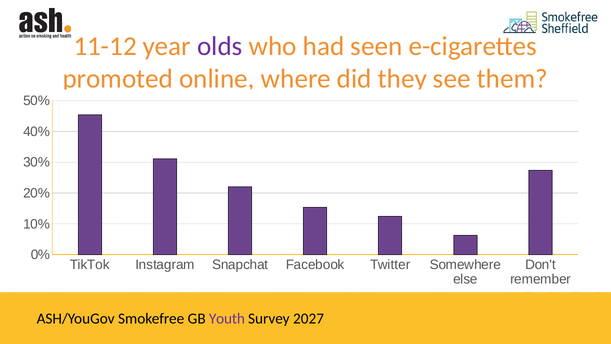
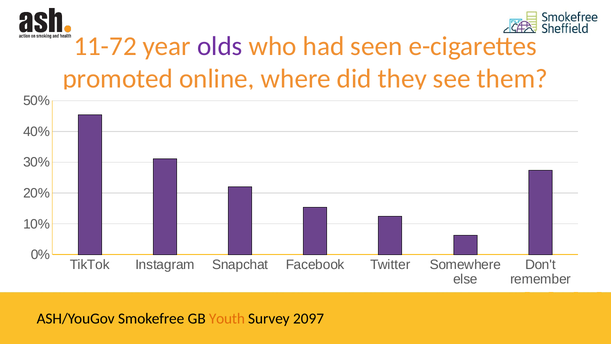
11-12: 11-12 -> 11-72 (105, 46)
Youth colour: purple -> orange (227, 319)
2027: 2027 -> 2097 (309, 319)
